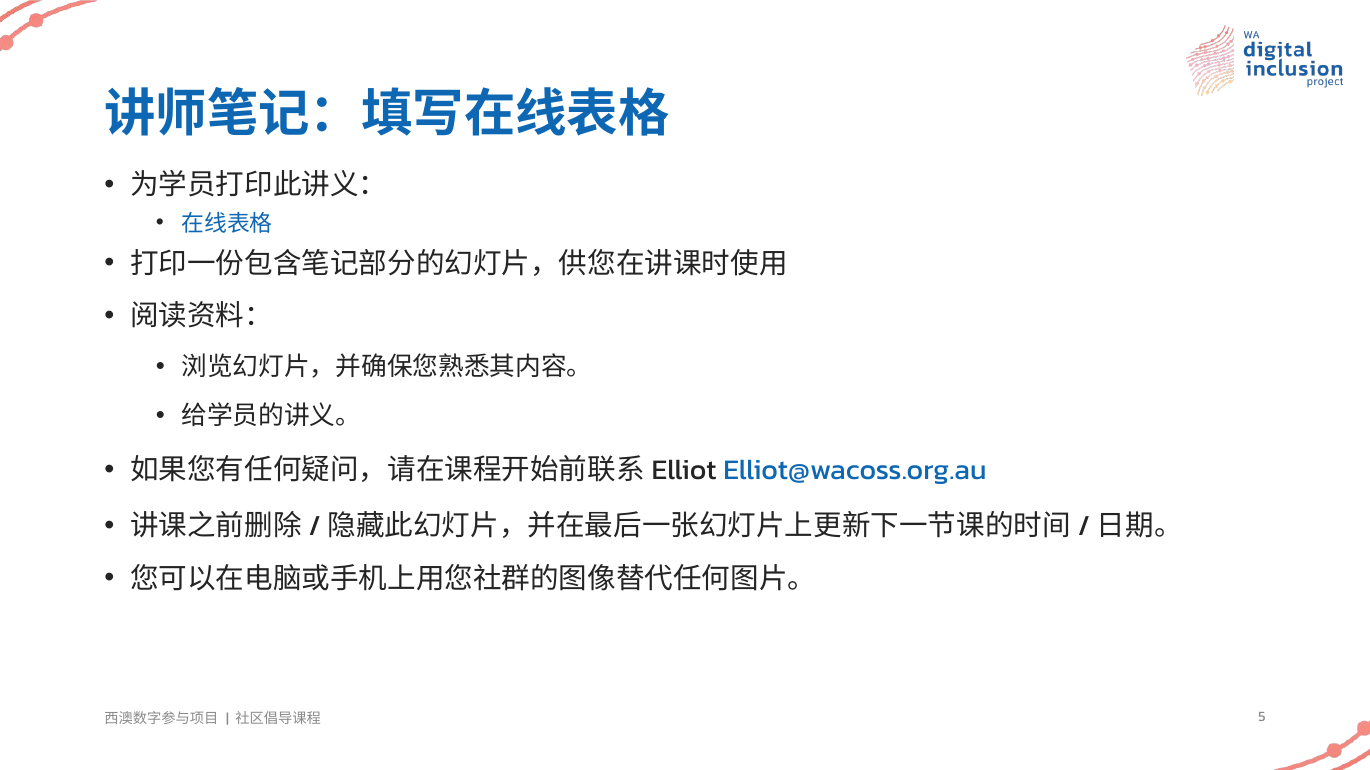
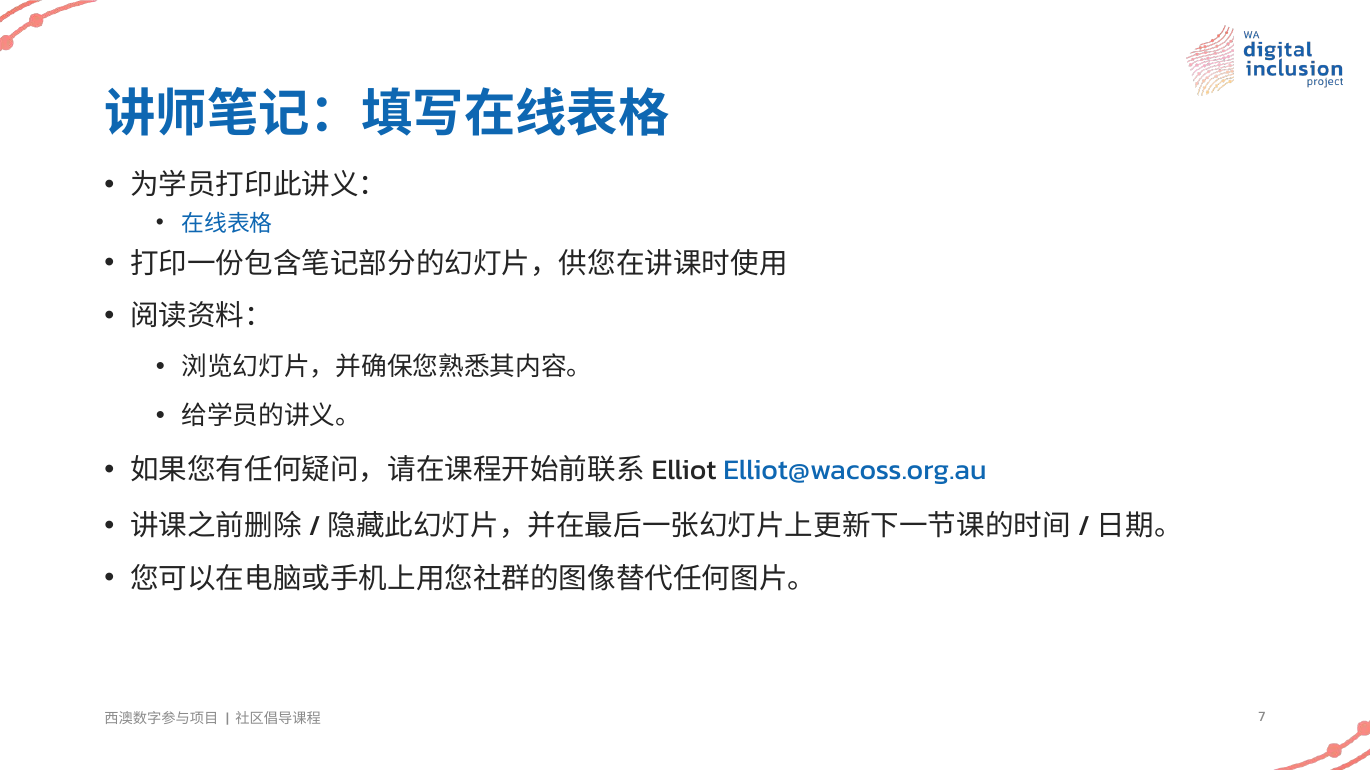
5: 5 -> 7 (1262, 718)
